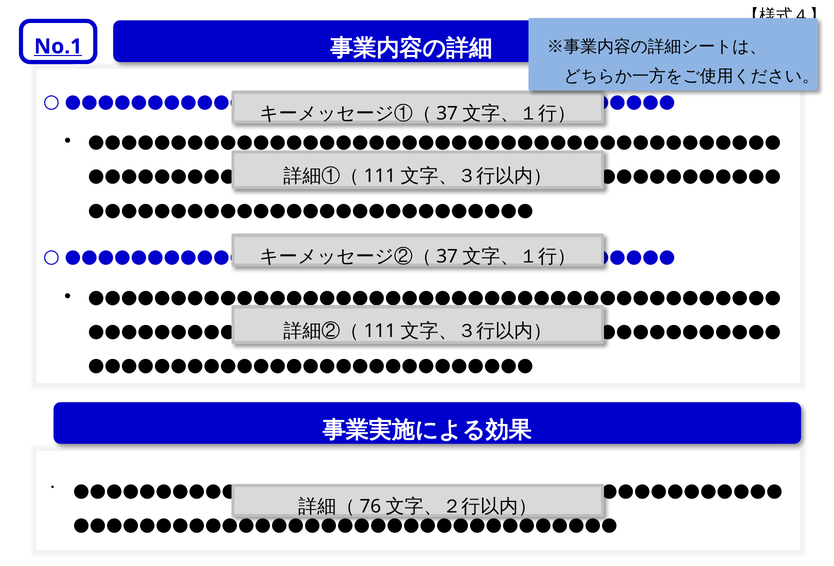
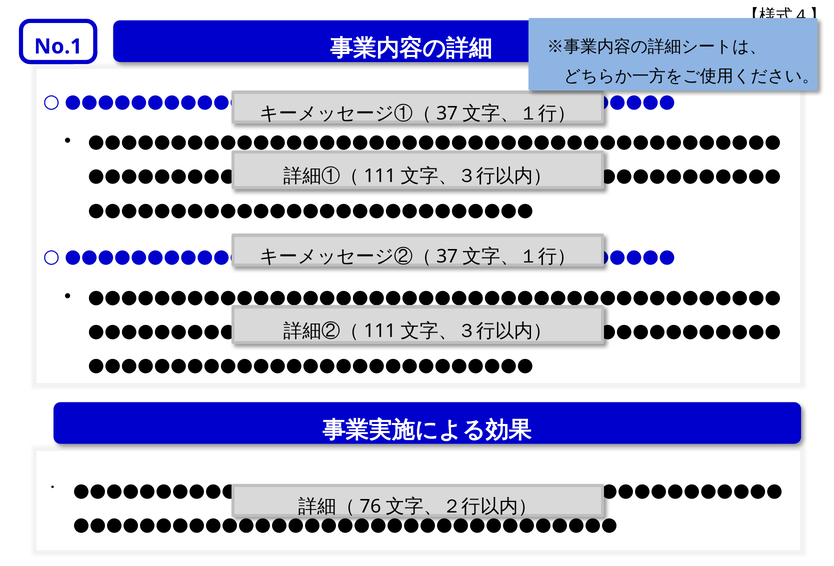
No.1 underline: present -> none (58, 46)
